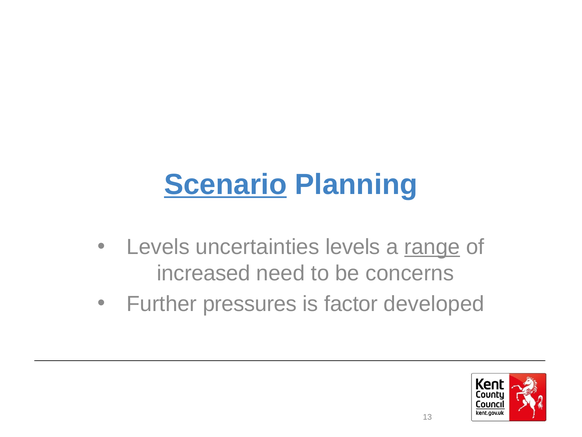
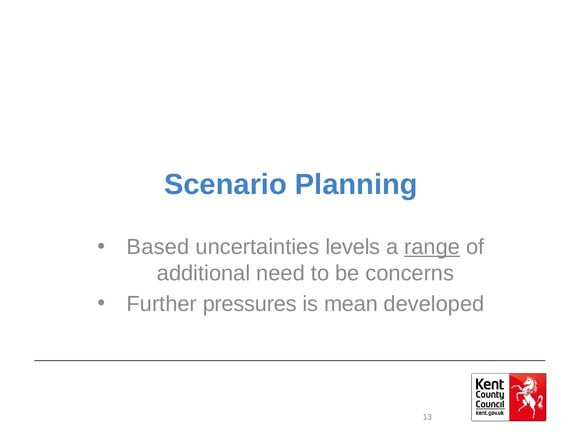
Scenario underline: present -> none (225, 184)
Levels: Levels -> Based (158, 247)
increased: increased -> additional (204, 273)
factor: factor -> mean (351, 303)
